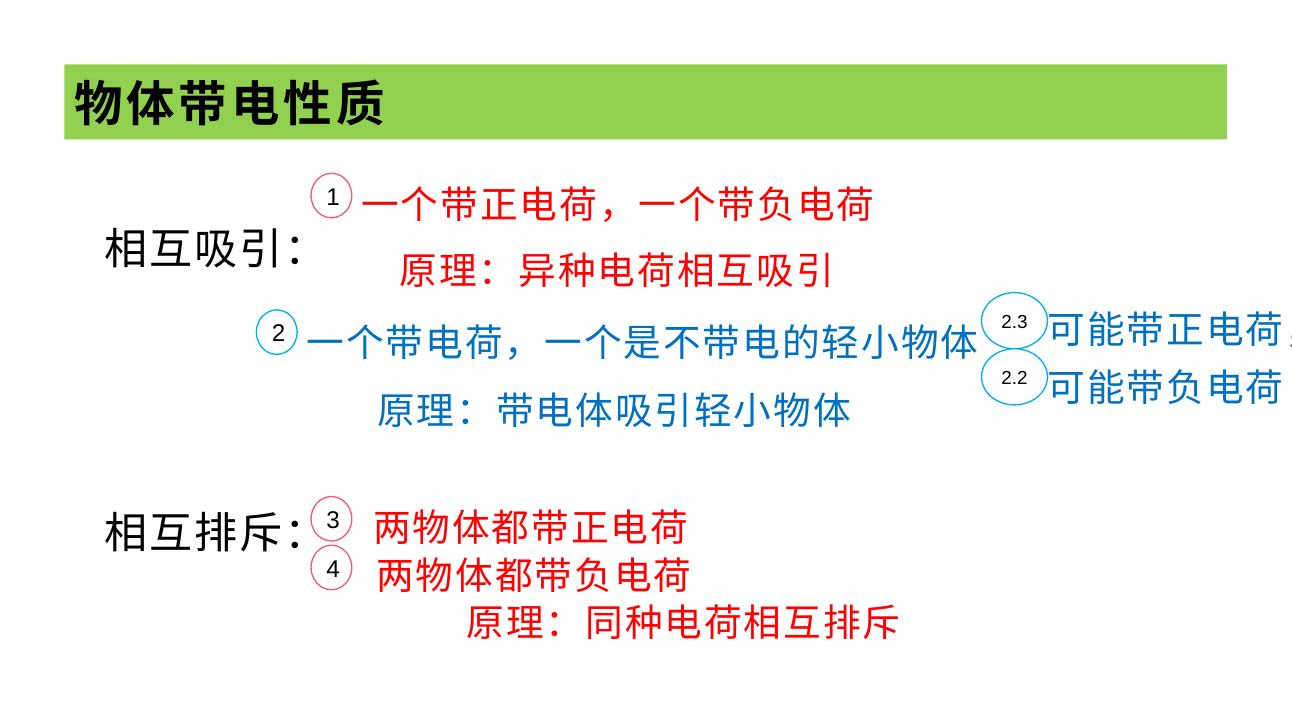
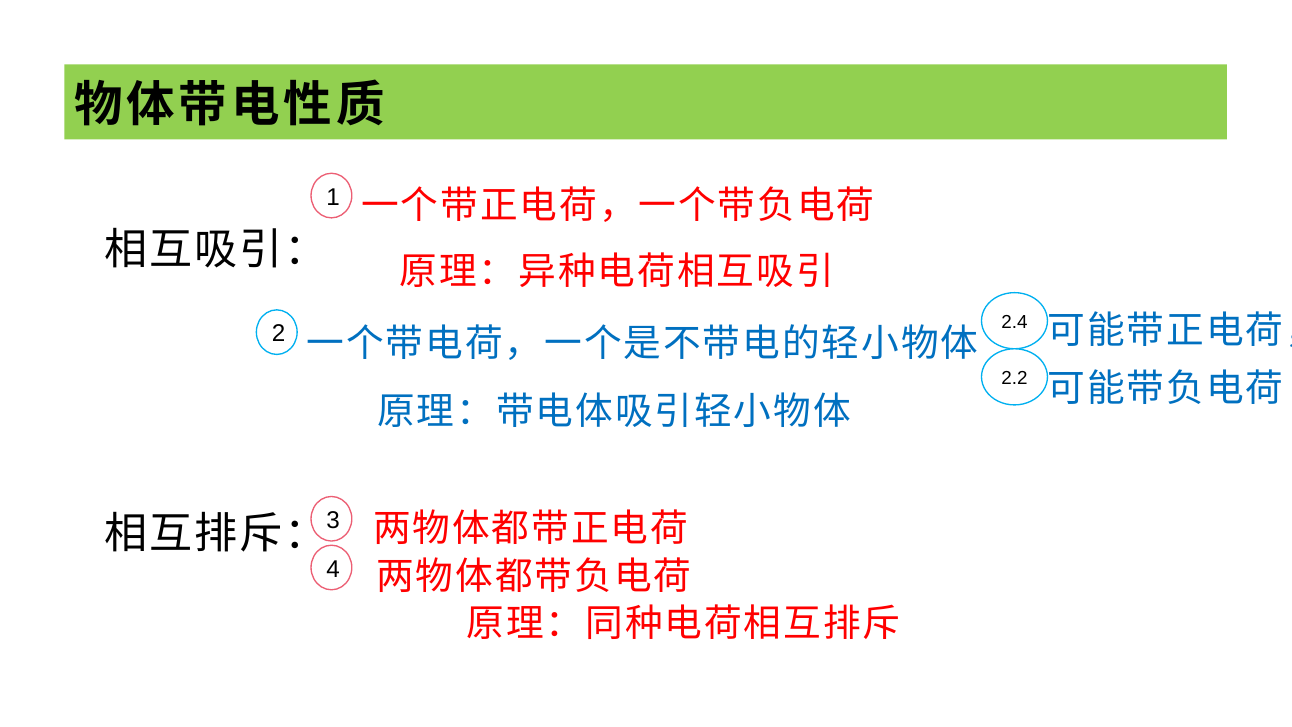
2.3: 2.3 -> 2.4 (1014, 322)
